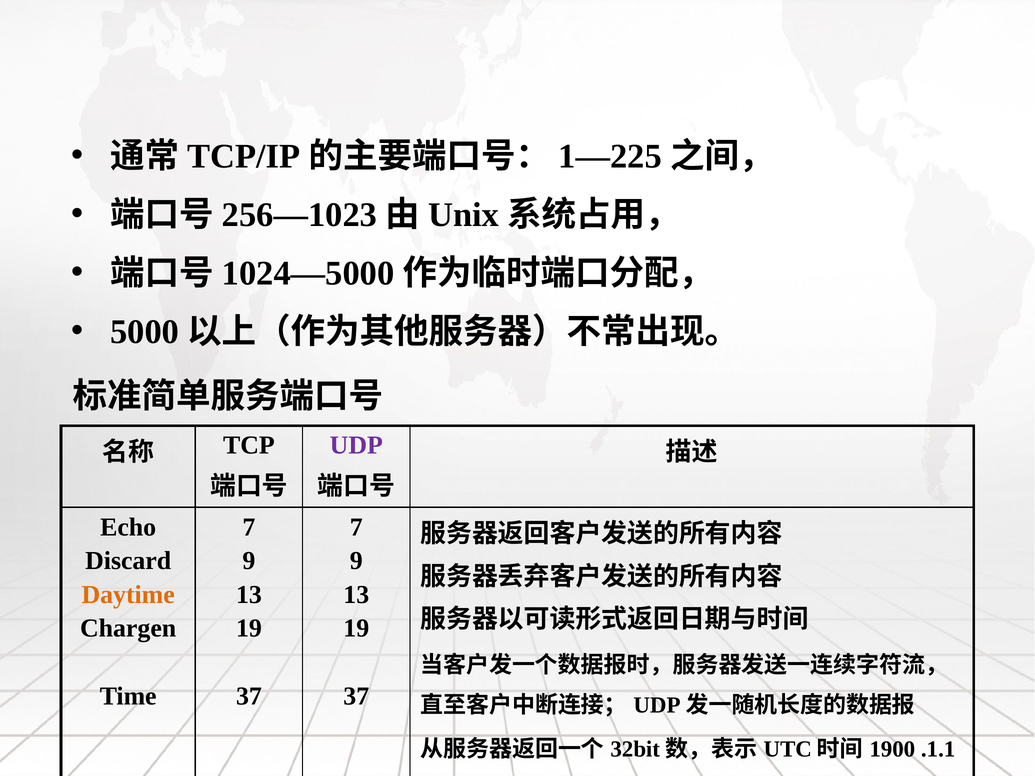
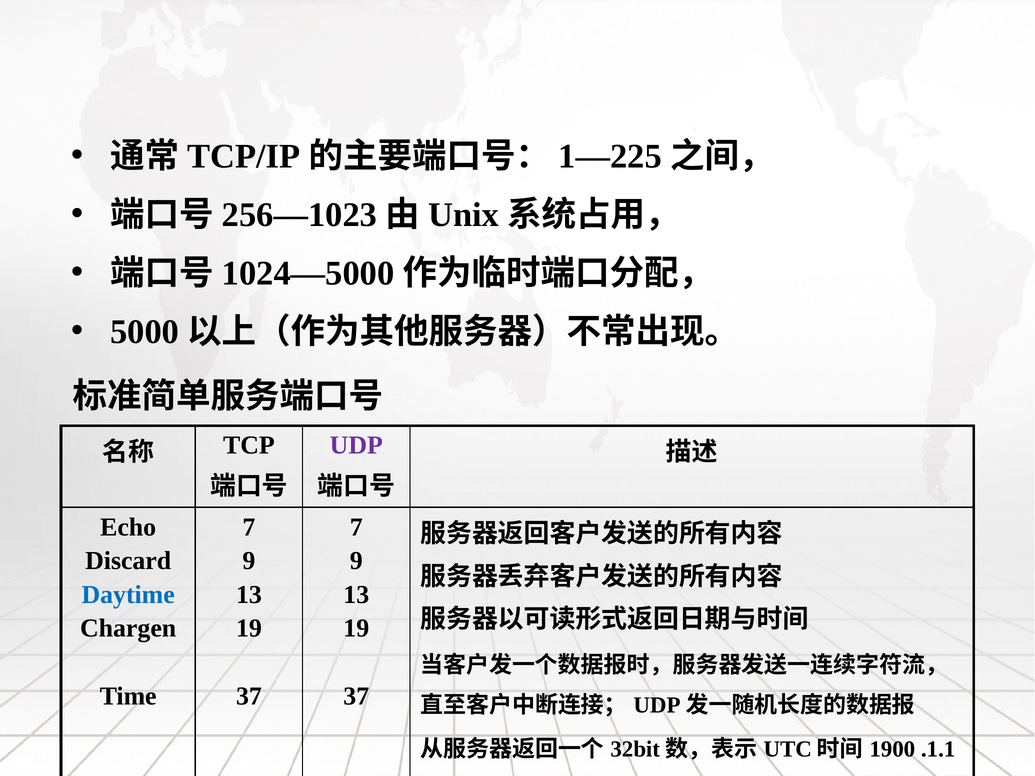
Daytime colour: orange -> blue (128, 595)
